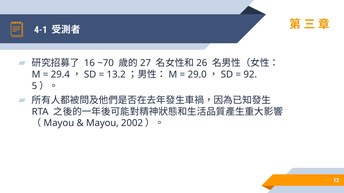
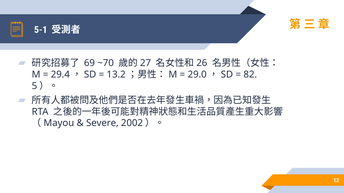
4-1: 4-1 -> 5-1 (41, 30)
16: 16 -> 69 (89, 63)
92: 92 -> 82 (250, 75)
Mayou: Mayou -> Severe (102, 123)
